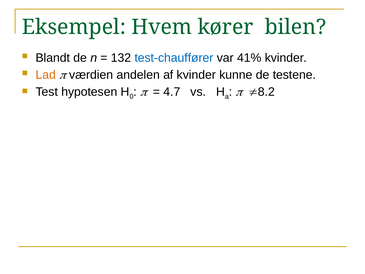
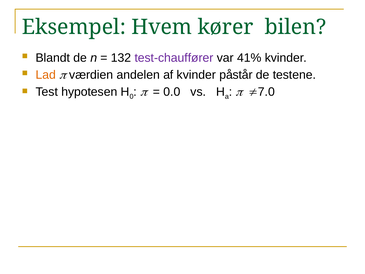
test-chauffører colour: blue -> purple (174, 58)
kunne: kunne -> påstår (236, 75)
4.7: 4.7 -> 0.0 (172, 92)
8.2: 8.2 -> 7.0 (266, 92)
